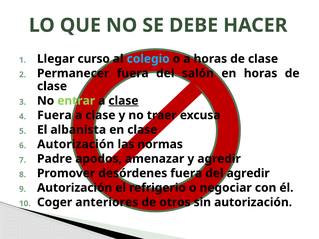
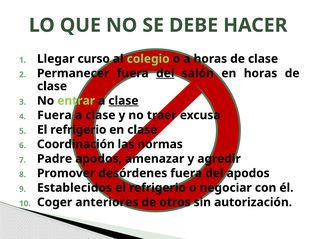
colegio colour: light blue -> light green (148, 59)
del underline: none -> present (165, 73)
albanista: albanista -> refrigerio (78, 130)
Autorización: Autorización -> Coordinación (76, 144)
del agredir: agredir -> apodos (248, 173)
Autorización: Autorización -> Establecidos (75, 188)
